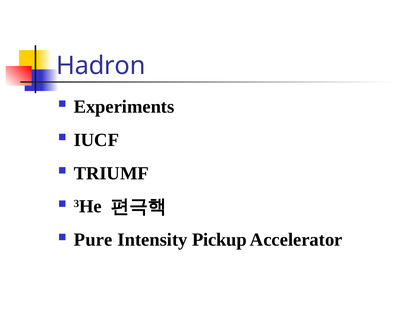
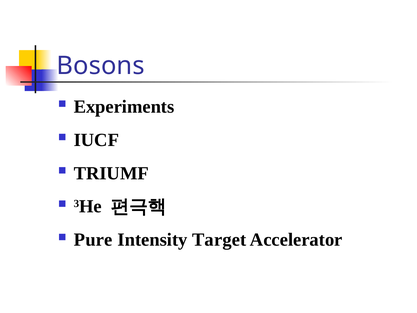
Hadron: Hadron -> Bosons (101, 66)
Pickup: Pickup -> Target (219, 240)
